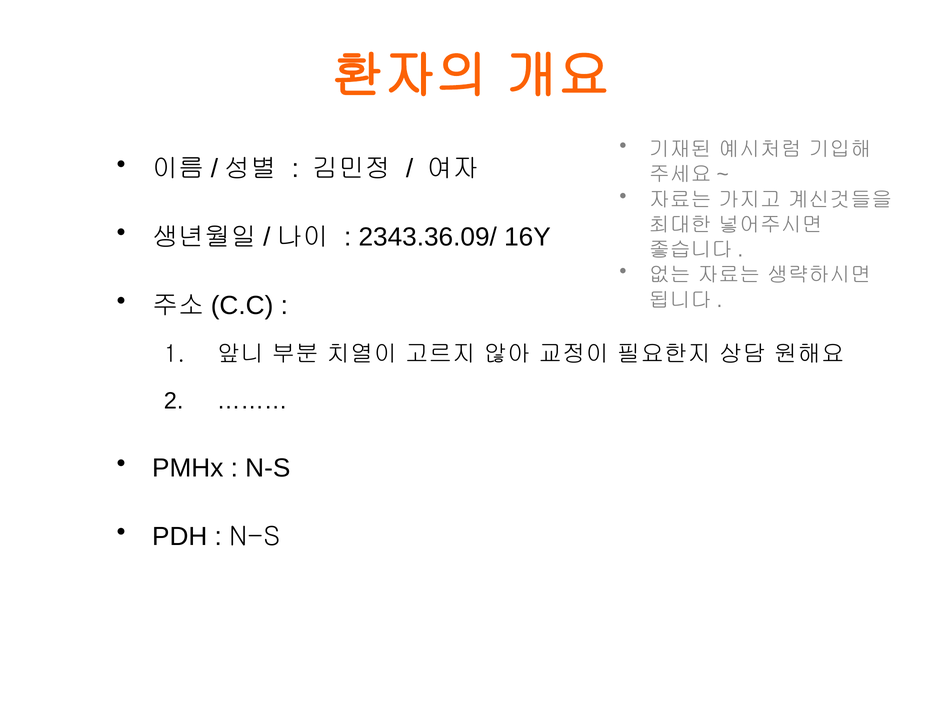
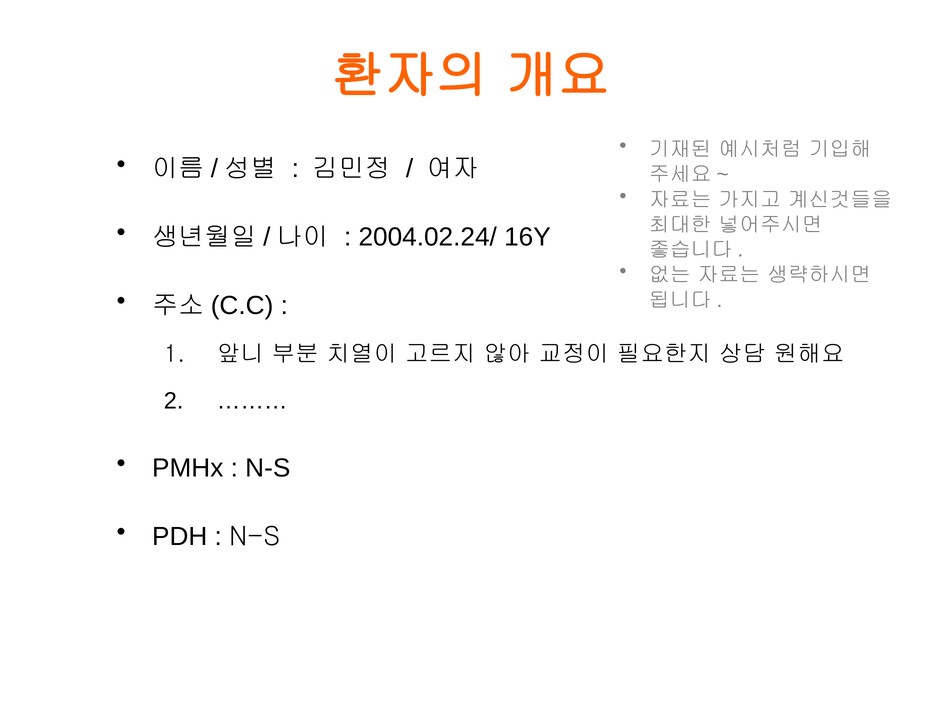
2343.36.09/: 2343.36.09/ -> 2004.02.24/ (428, 237)
